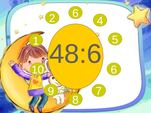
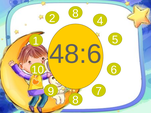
2 6: 6 -> 8 (75, 13)
